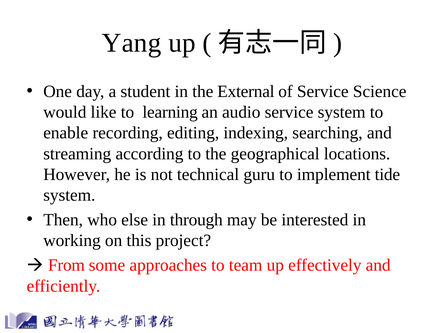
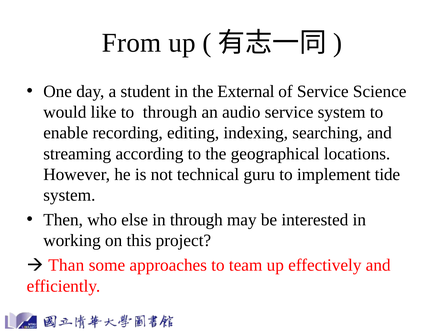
Yang: Yang -> From (132, 43)
to learning: learning -> through (170, 112)
From: From -> Than (66, 265)
